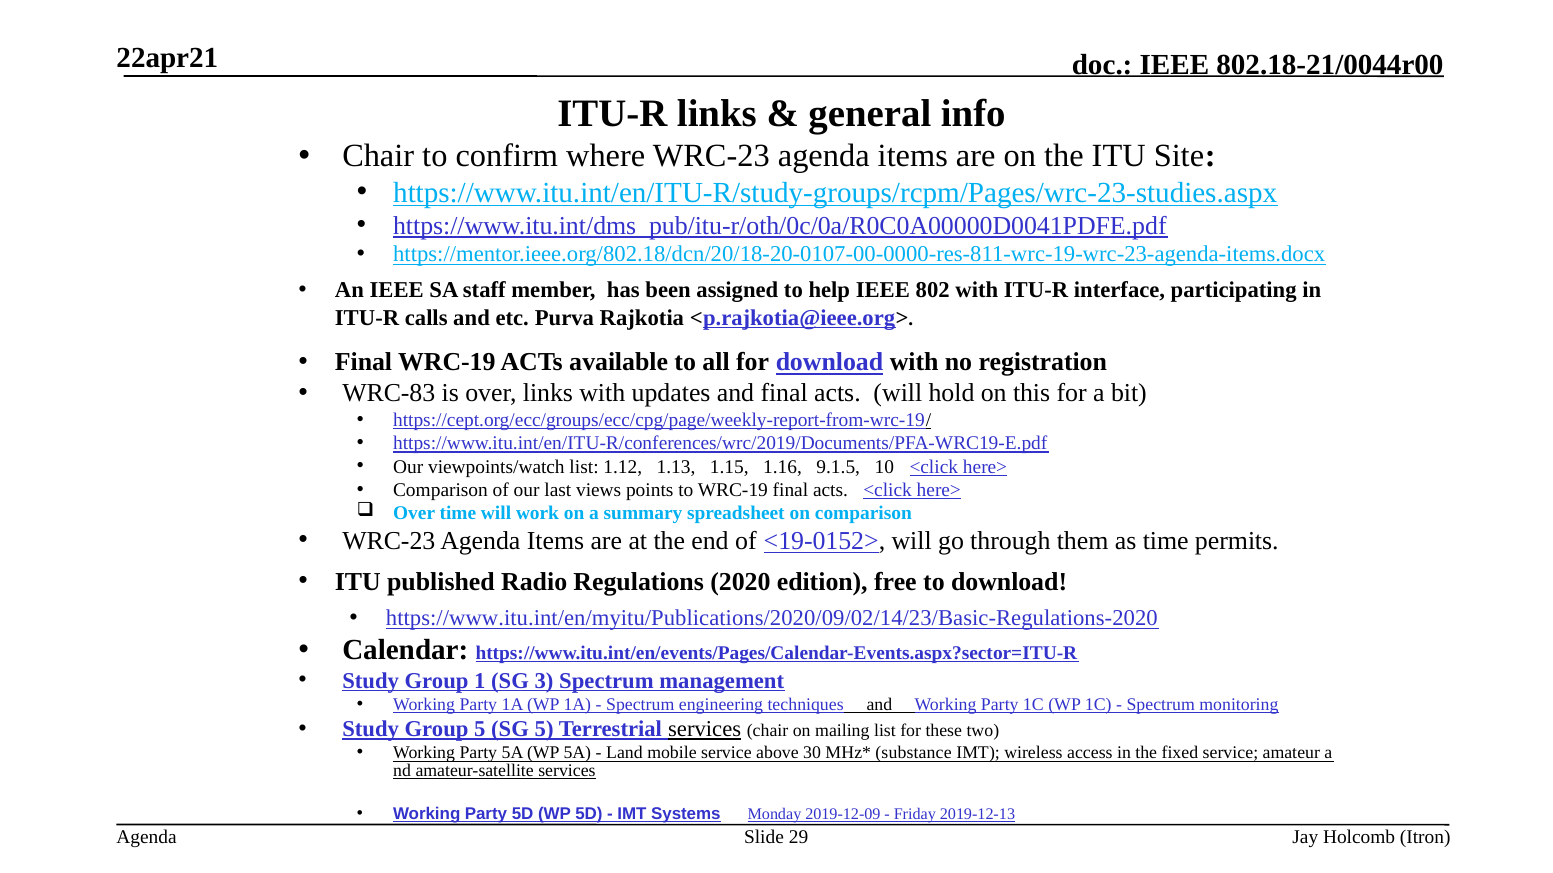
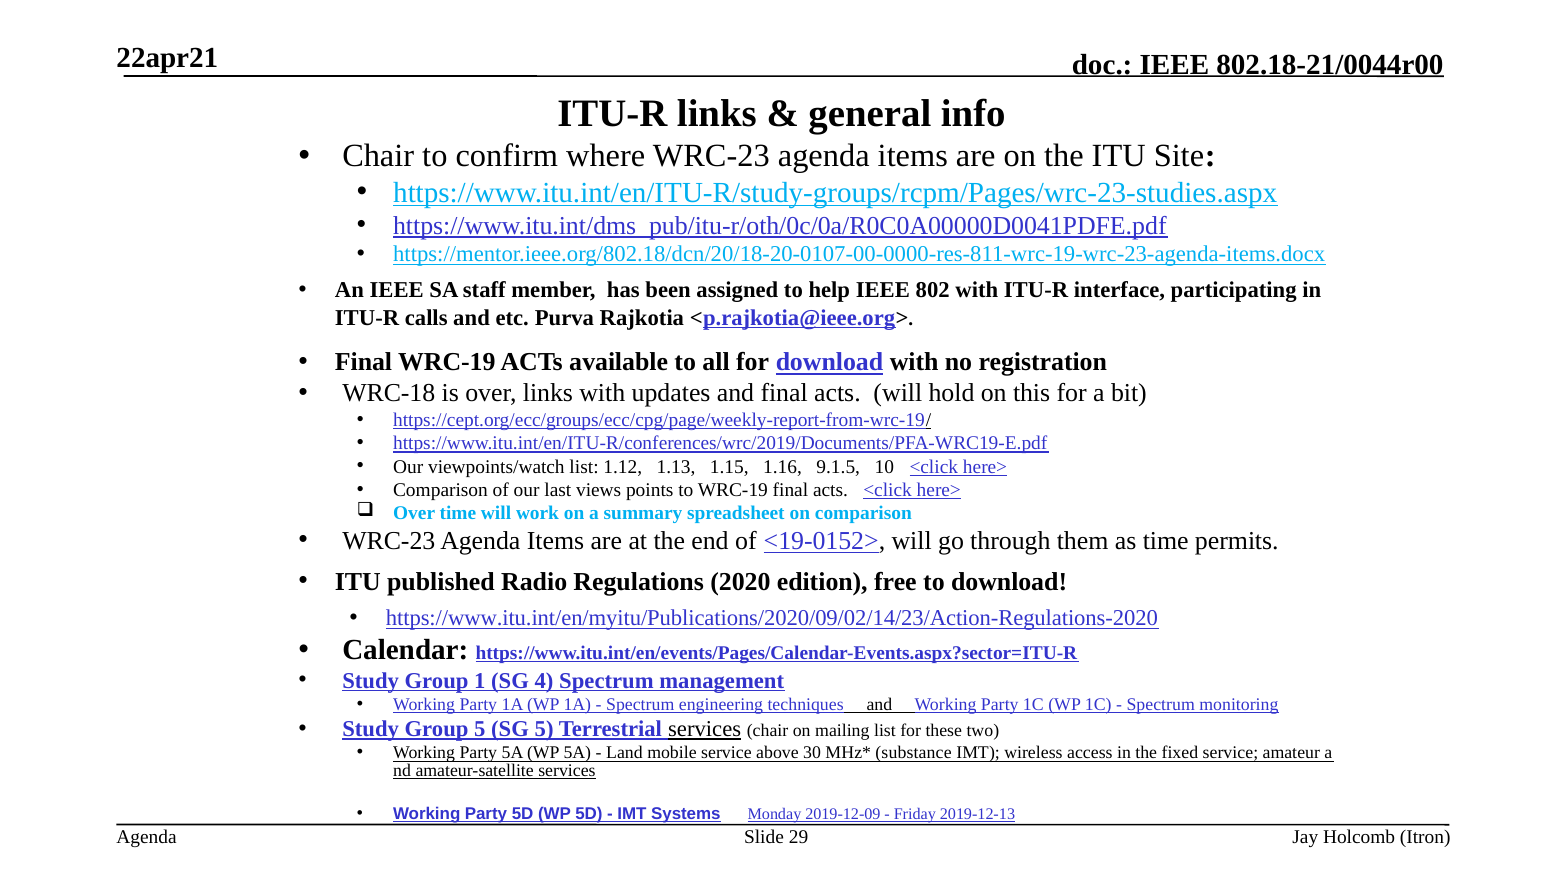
WRC-83: WRC-83 -> WRC-18 (389, 394)
https://www.itu.int/en/myitu/Publications/2020/09/02/14/23/Basic-Regulations-2020: https://www.itu.int/en/myitu/Publications/2020/09/02/14/23/Basic-Regulations-2020 -> https://www.itu.int/en/myitu/Publications/2020/09/02/14/23/Action-Regulations-2020 (772, 619)
3: 3 -> 4 (544, 681)
